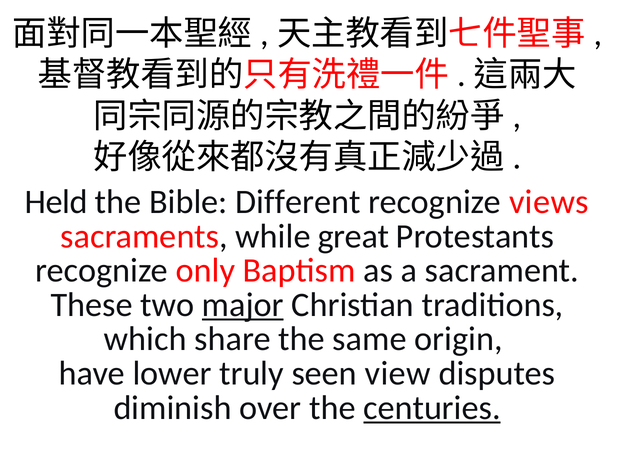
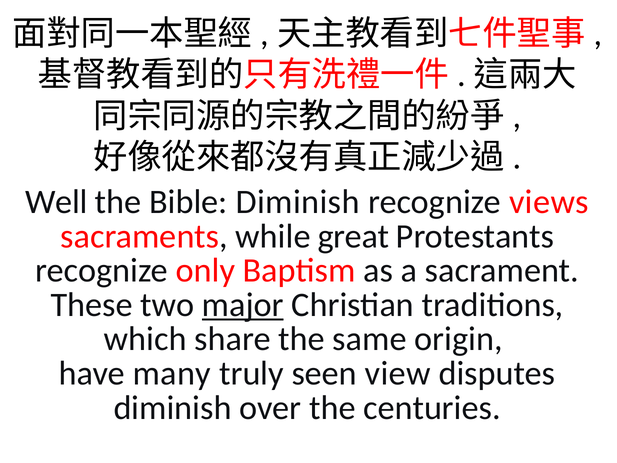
Held: Held -> Well (56, 202)
Bible Different: Different -> Diminish (298, 202)
lower: lower -> many (172, 373)
centuries underline: present -> none (432, 407)
